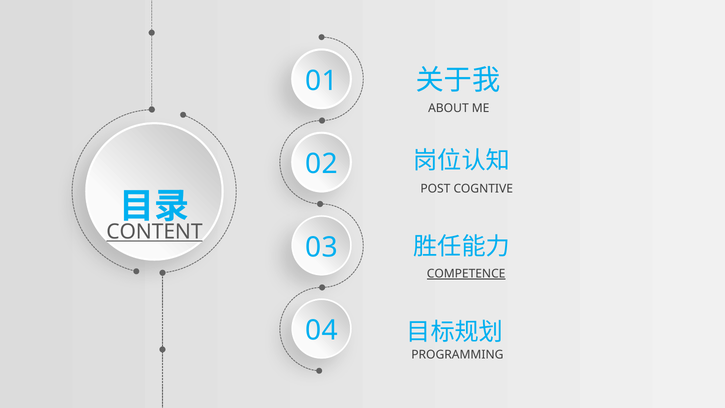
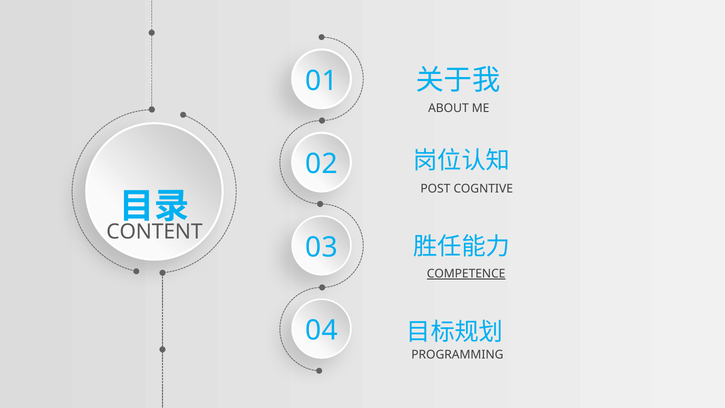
CONTENT underline: present -> none (154, 232)
